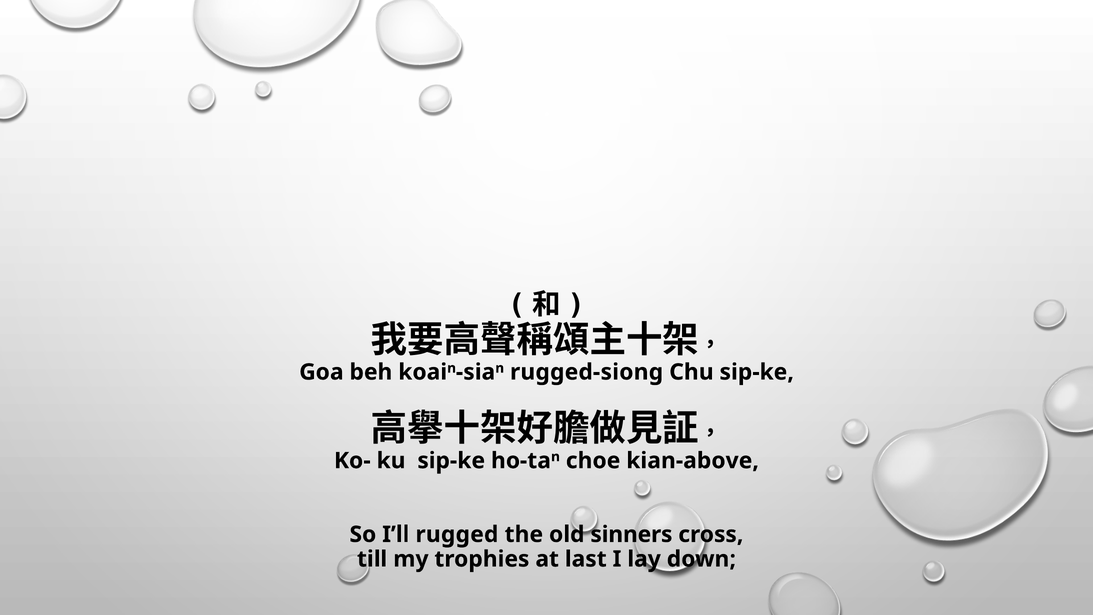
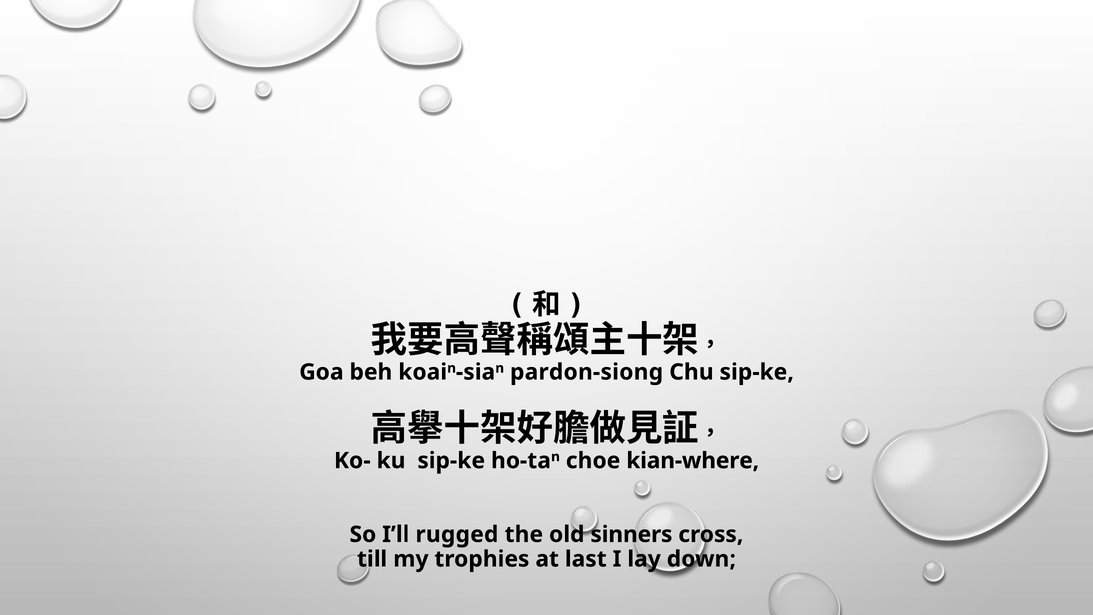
rugged-siong: rugged-siong -> pardon-siong (587, 372)
kian-above: kian-above -> kian-where (693, 461)
